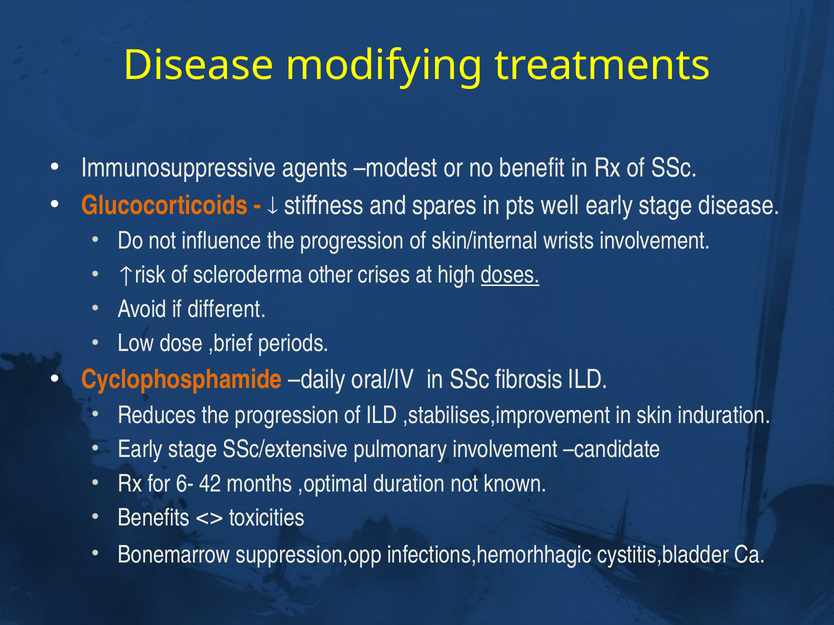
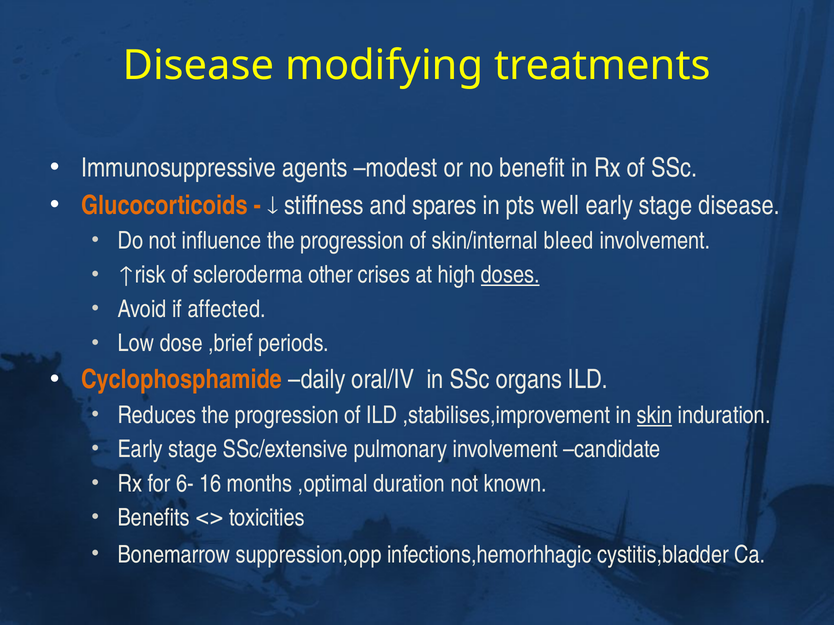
wrists: wrists -> bleed (569, 241)
different: different -> affected (227, 309)
fibrosis: fibrosis -> organs (529, 380)
skin underline: none -> present (654, 416)
42: 42 -> 16 (210, 484)
